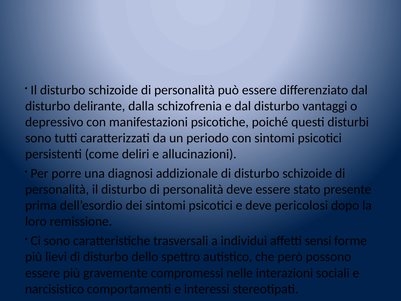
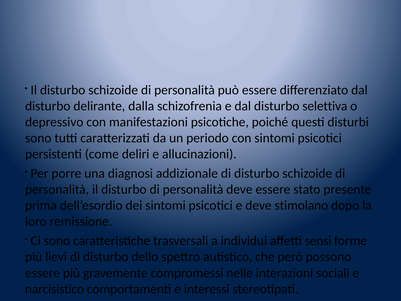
vantaggi: vantaggi -> selettiva (325, 106)
pericolosi: pericolosi -> stimolano (301, 205)
